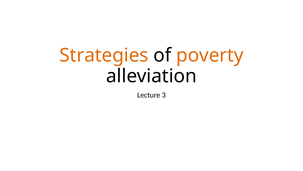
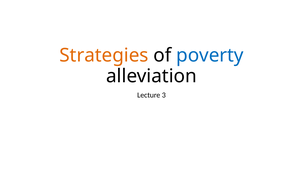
poverty colour: orange -> blue (210, 55)
